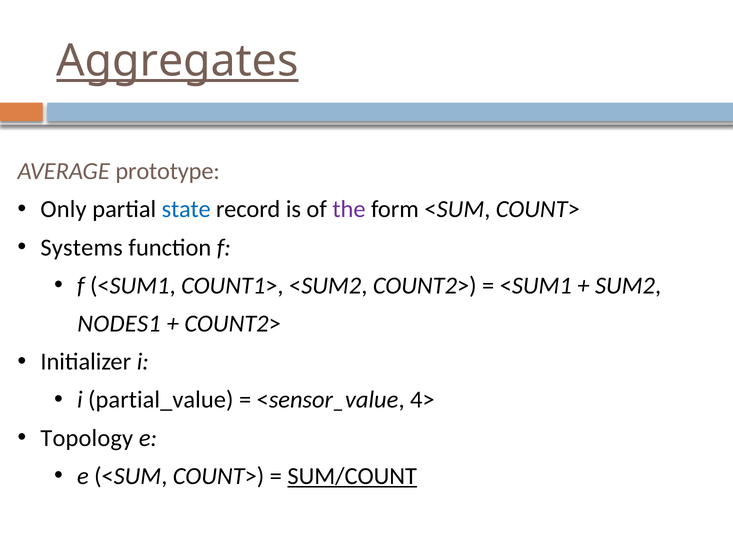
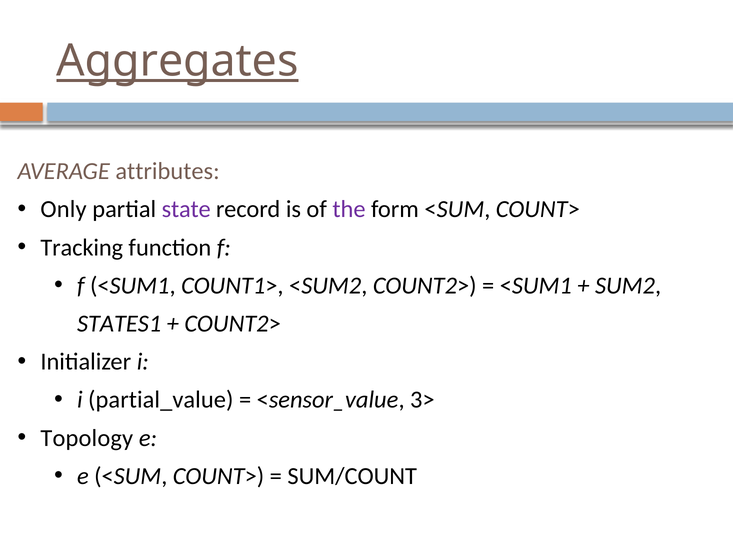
prototype: prototype -> attributes (168, 171)
state colour: blue -> purple (186, 209)
Systems: Systems -> Tracking (82, 247)
NODES1: NODES1 -> STATES1 (119, 324)
4>: 4> -> 3> (422, 400)
SUM/COUNT underline: present -> none (352, 476)
